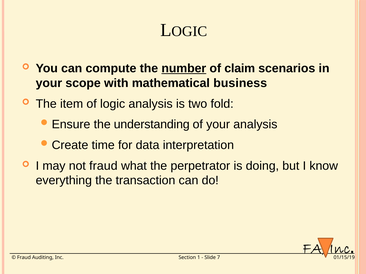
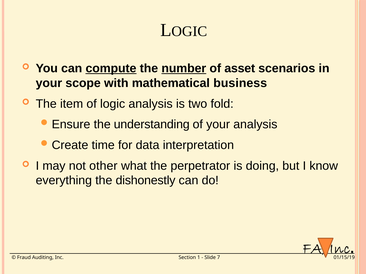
compute underline: none -> present (111, 69)
claim: claim -> asset (240, 69)
not fraud: fraud -> other (103, 166)
transaction: transaction -> dishonestly (146, 181)
